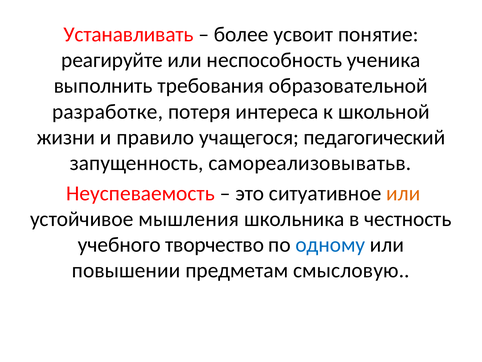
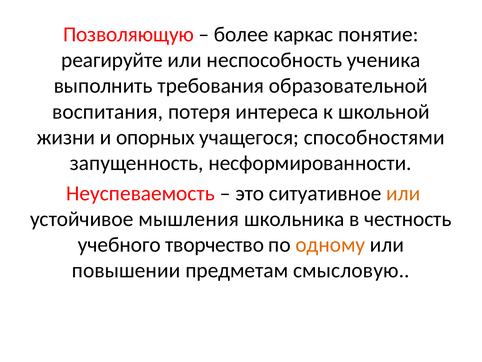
Устанавливать: Устанавливать -> Позволяющую (129, 34)
усвоит: усвоит -> каркас (303, 34)
разработке: разработке -> воспитания (108, 112)
правило: правило -> опорных (155, 137)
педагогический: педагогический -> способностями (374, 137)
самореализовыватьв: самореализовыватьв -> несформированности (310, 163)
одному colour: blue -> orange (330, 244)
